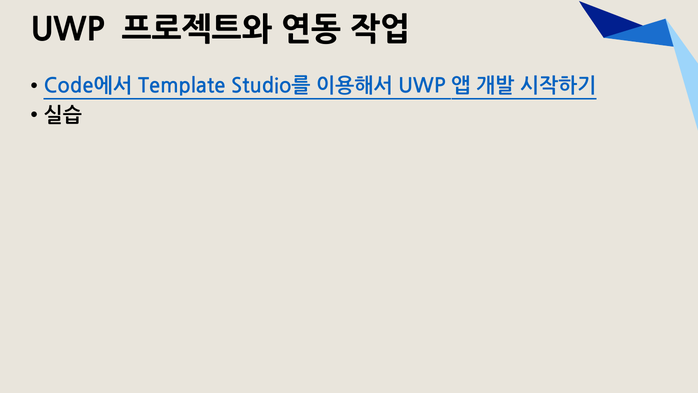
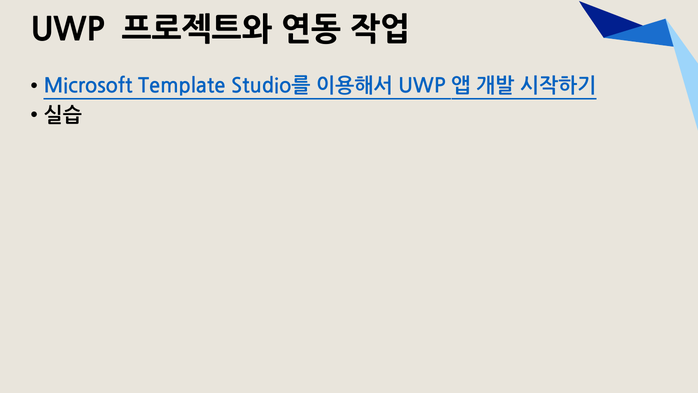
Code에서: Code에서 -> Microsoft (88, 86)
